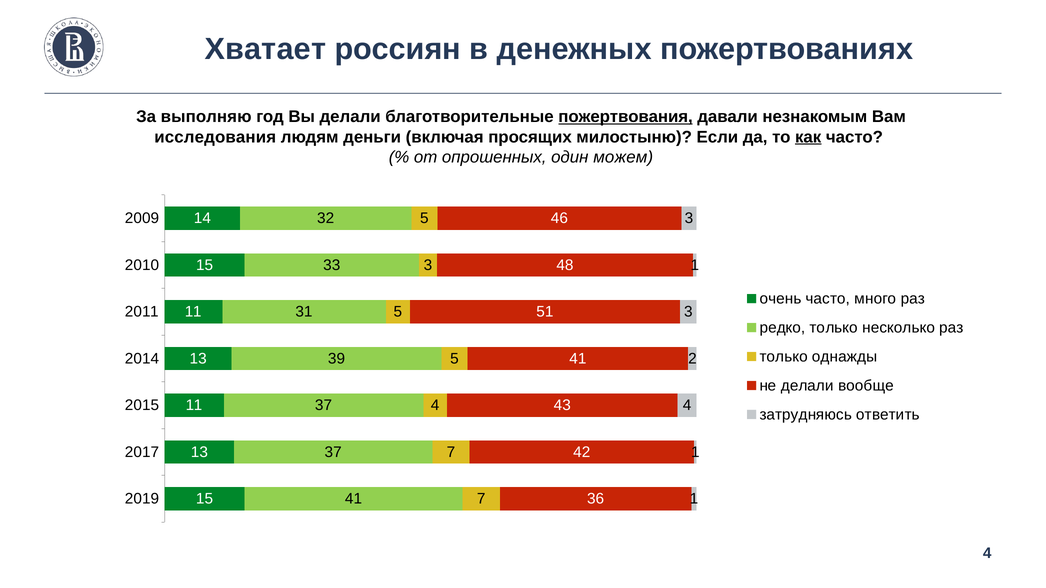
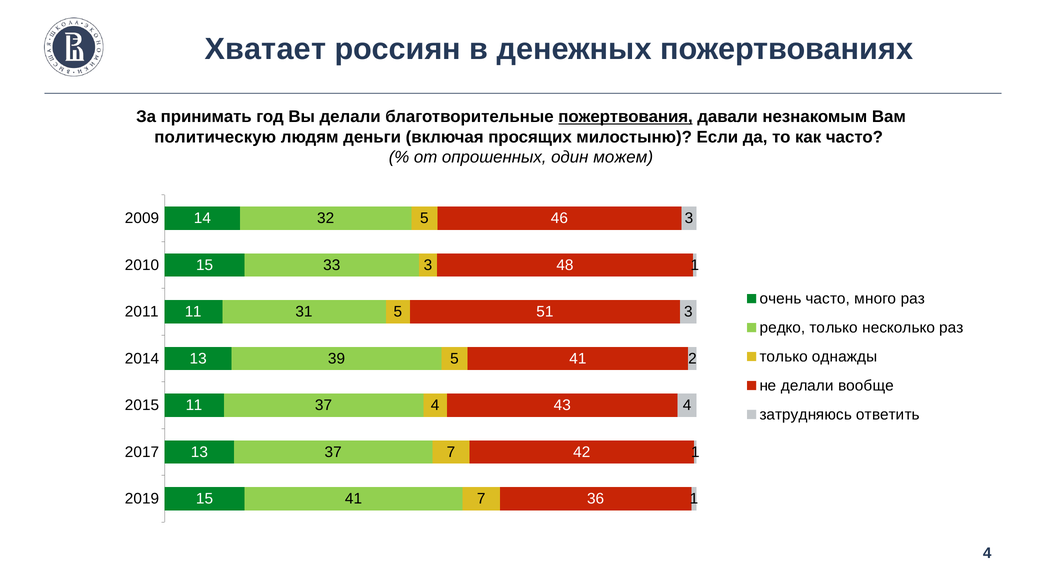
выполняю: выполняю -> принимать (206, 117)
исследования: исследования -> политическую (215, 137)
как underline: present -> none (808, 137)
